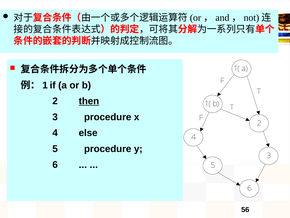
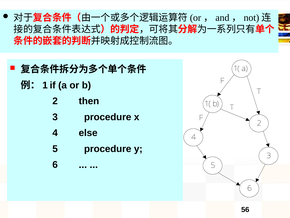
then underline: present -> none (89, 101)
